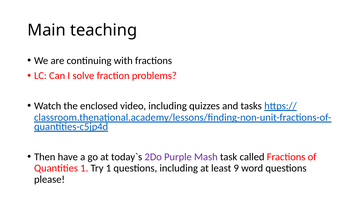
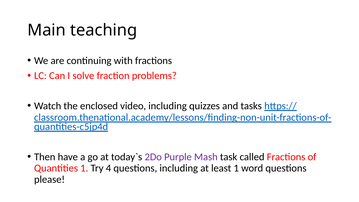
Try 1: 1 -> 4 (108, 168)
least 9: 9 -> 1 (236, 168)
